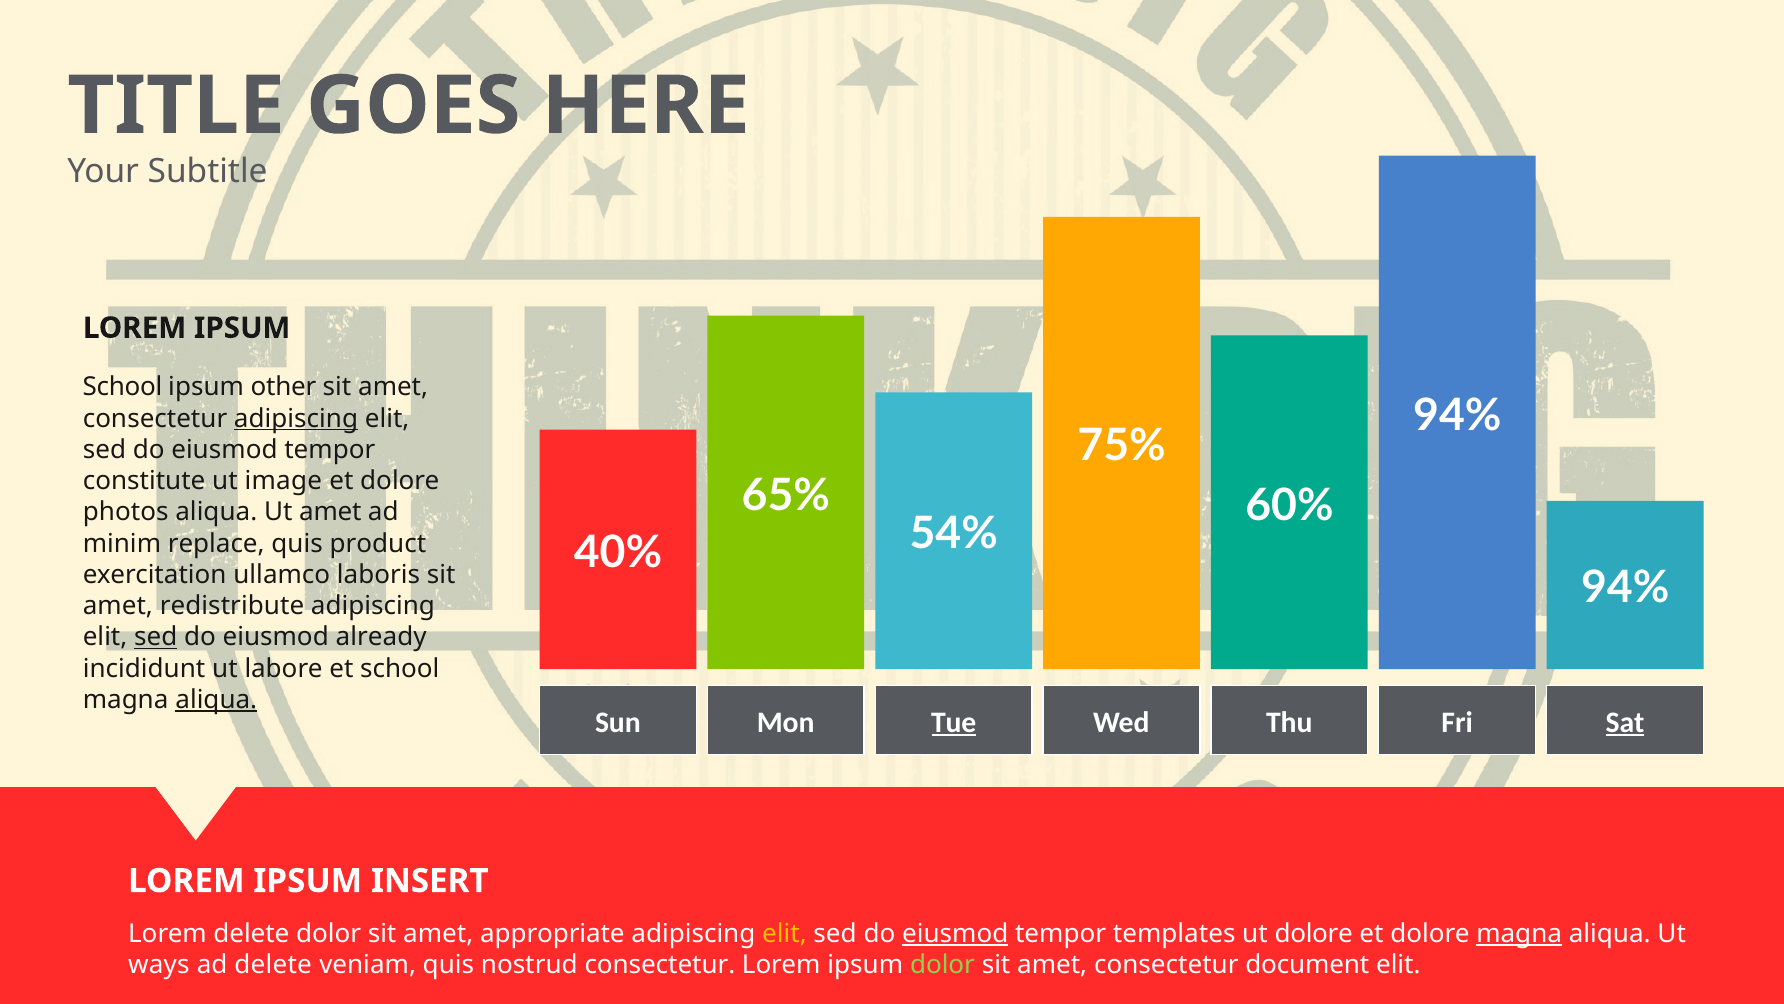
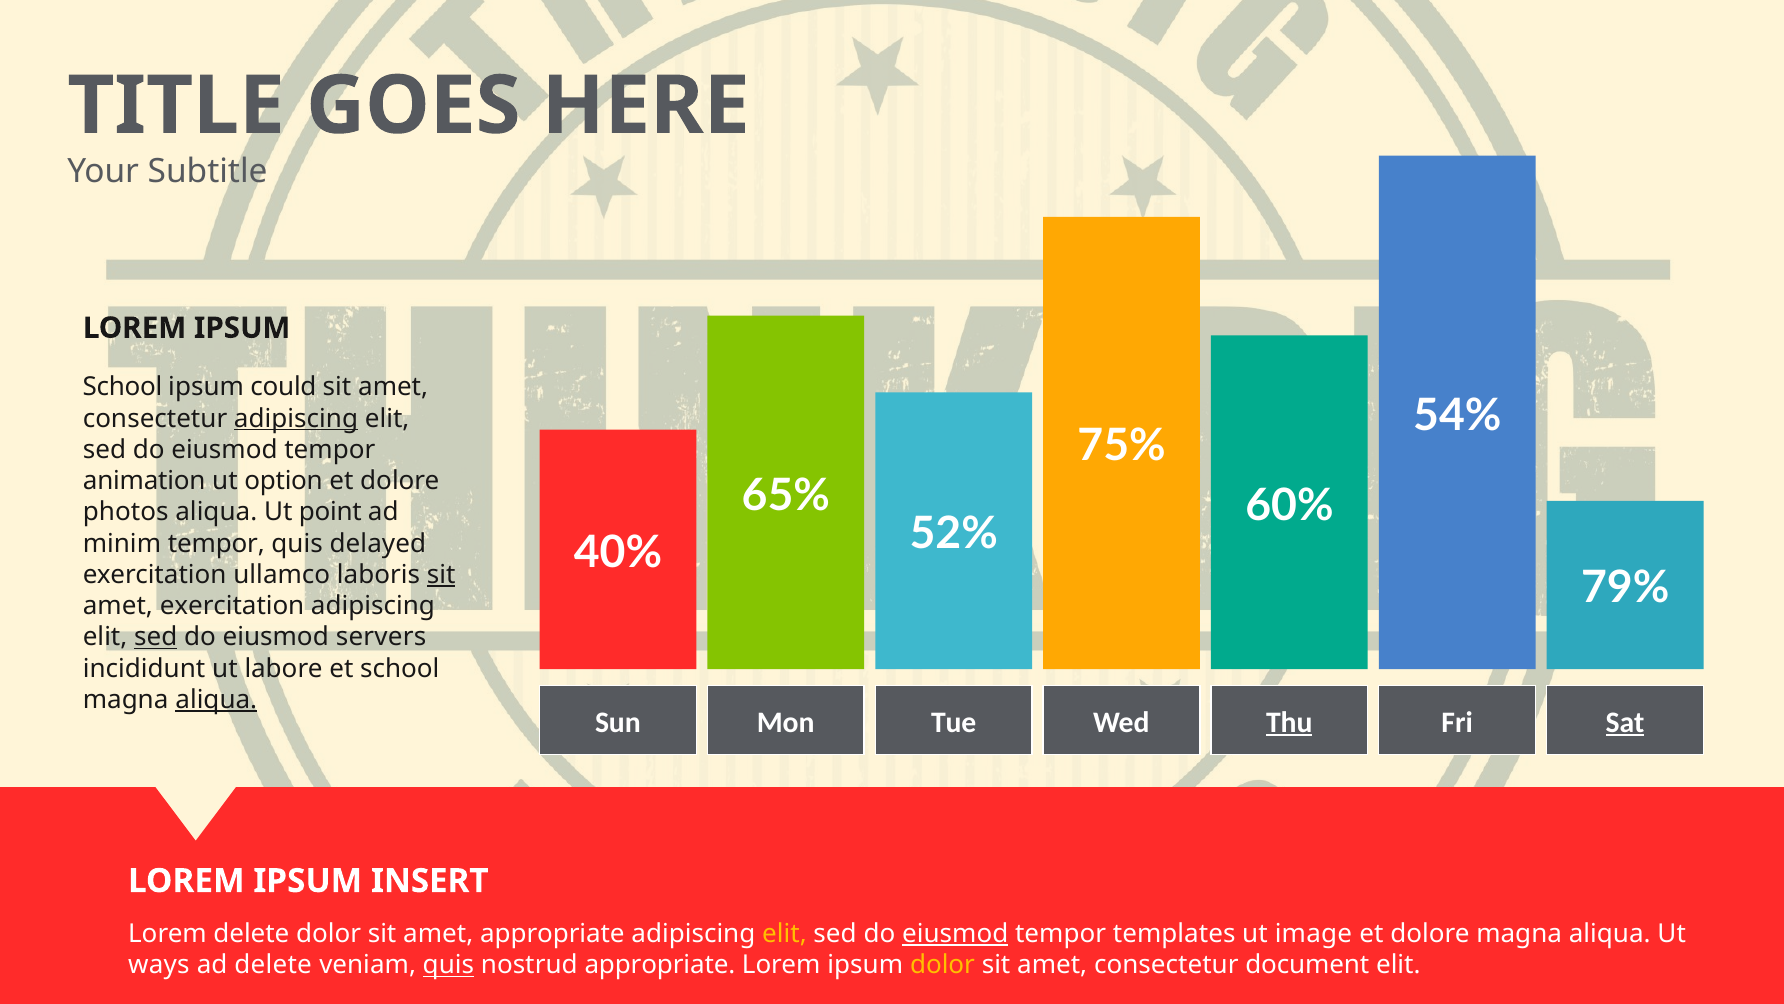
other: other -> could (283, 387)
94%: 94% -> 54% (1457, 415)
constitute: constitute -> animation (144, 481)
image: image -> option (284, 481)
Ut amet: amet -> point (330, 512)
54%: 54% -> 52% (954, 534)
minim replace: replace -> tempor (216, 543)
product: product -> delayed (378, 543)
sit underline: none -> present (441, 574)
94%: 94% -> 79% (1625, 588)
amet redistribute: redistribute -> exercitation (232, 606)
already: already -> servers (381, 637)
Tue underline: present -> none (954, 722)
Thu underline: none -> present (1289, 722)
ut dolore: dolore -> image (1313, 934)
magna underline: present -> none (1519, 934)
quis underline: none -> present (448, 965)
nostrud consectetur: consectetur -> appropriate (660, 965)
dolor colour: light green -> yellow (943, 965)
